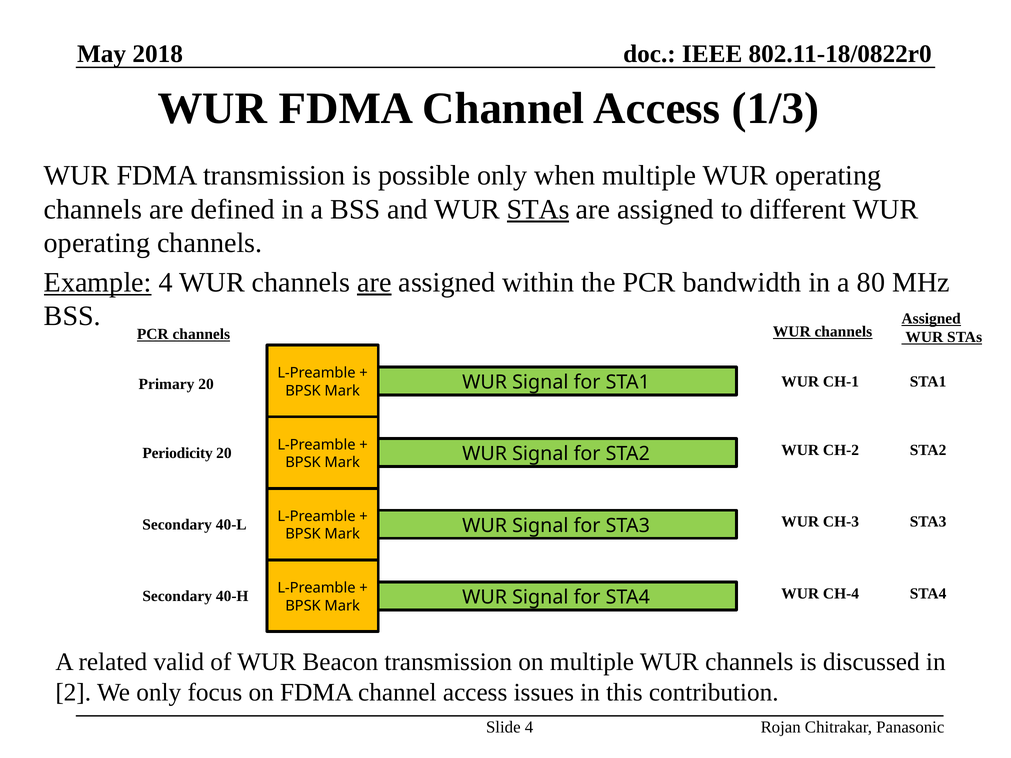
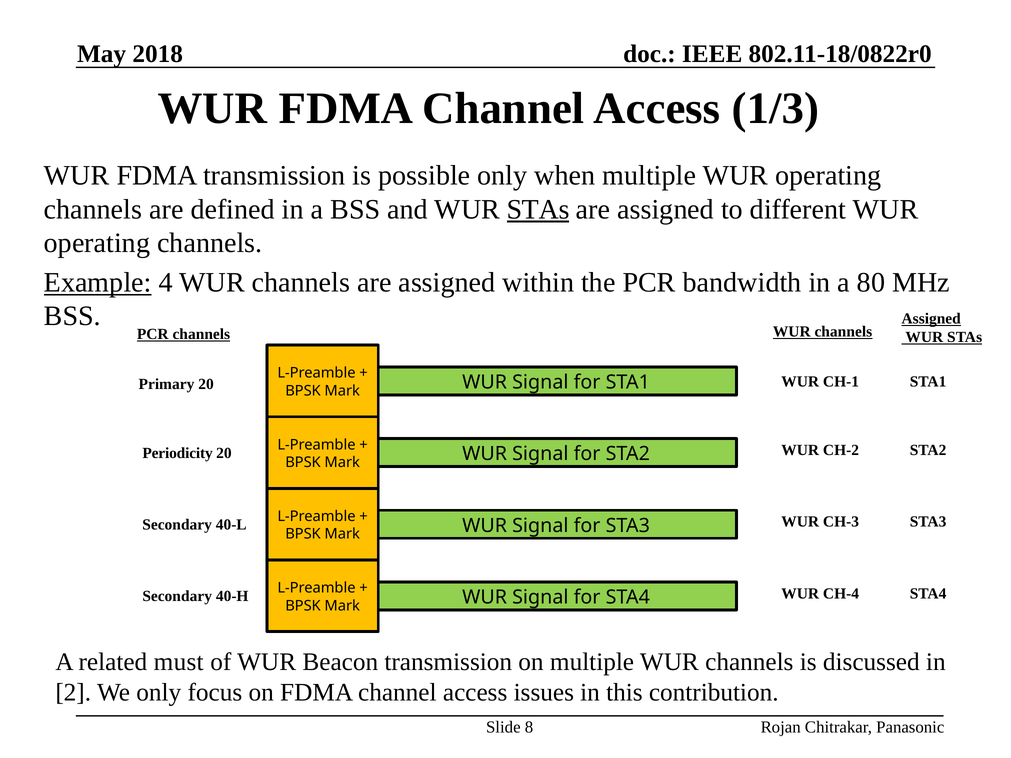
are underline: present -> none (374, 283)
valid: valid -> must (179, 662)
Slide 4: 4 -> 8 (529, 727)
